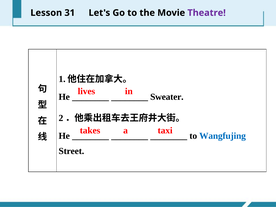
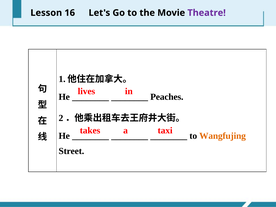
31: 31 -> 16 (70, 13)
Sweater: Sweater -> Peaches (167, 97)
Wangfujing colour: blue -> orange (223, 136)
